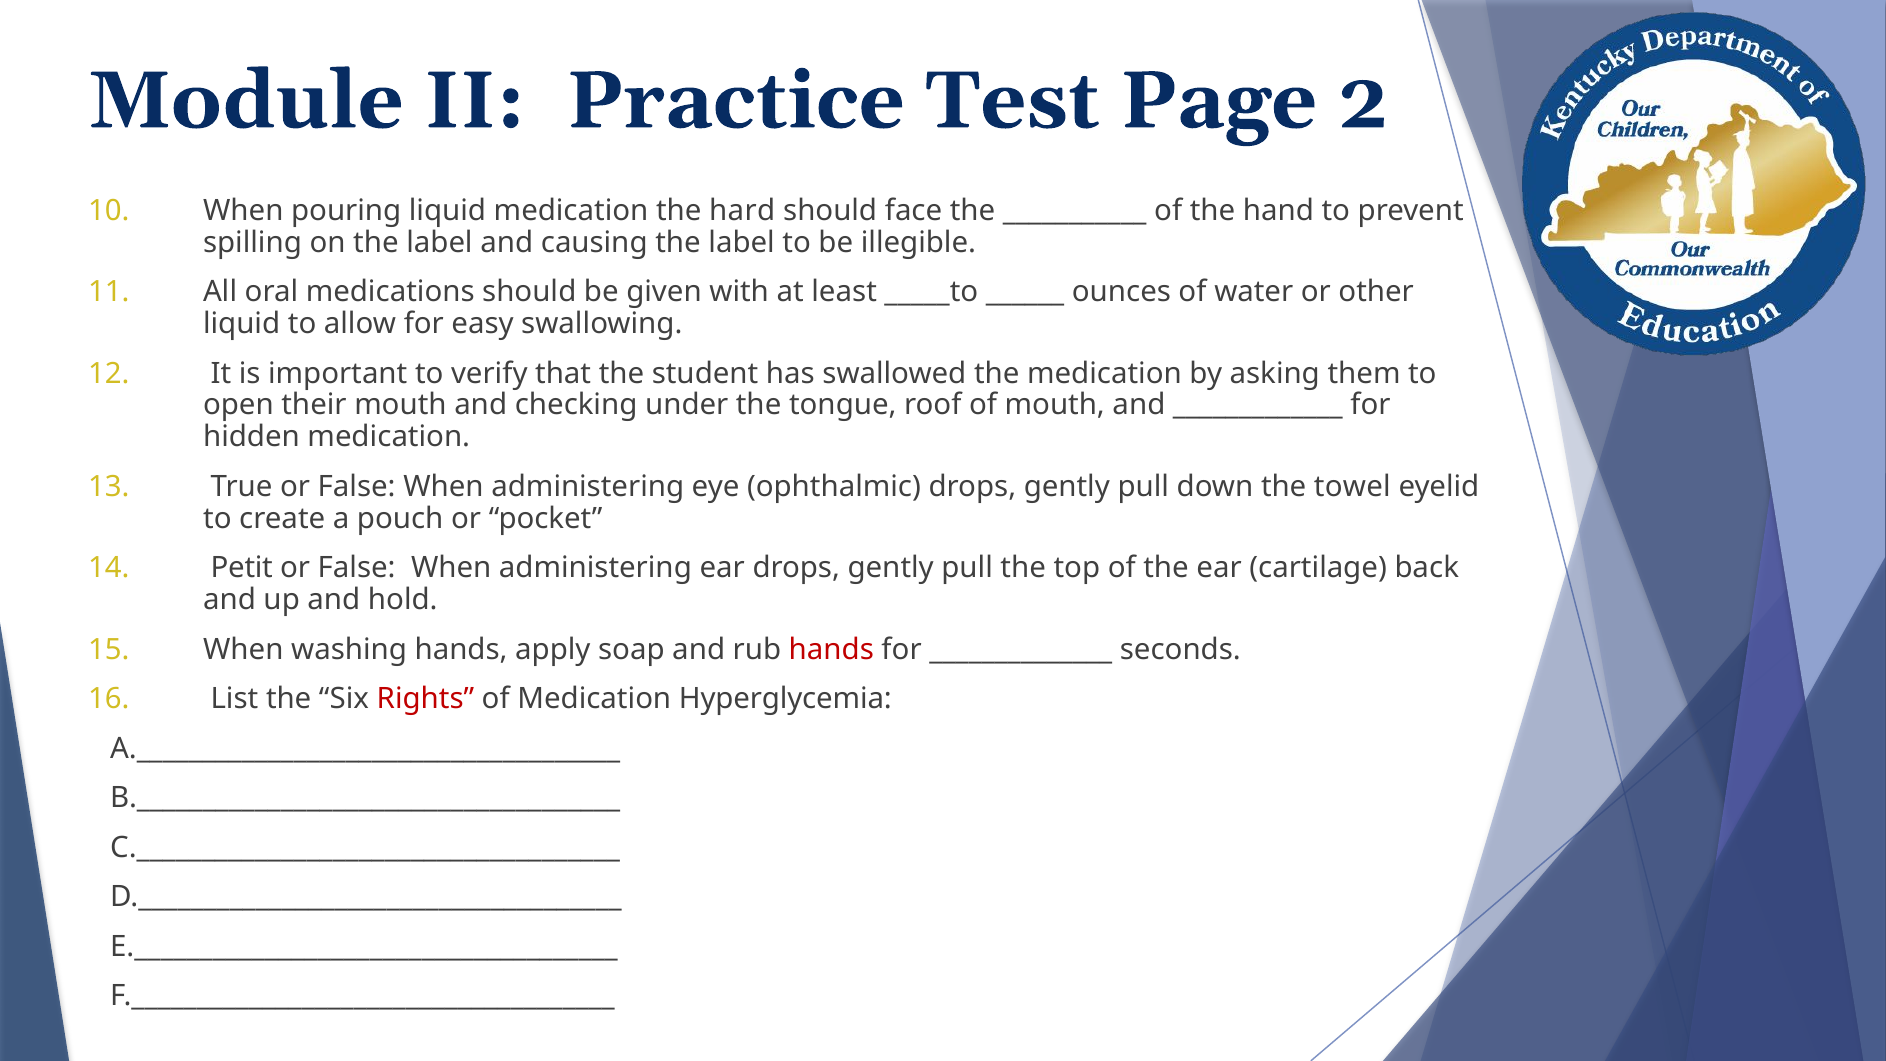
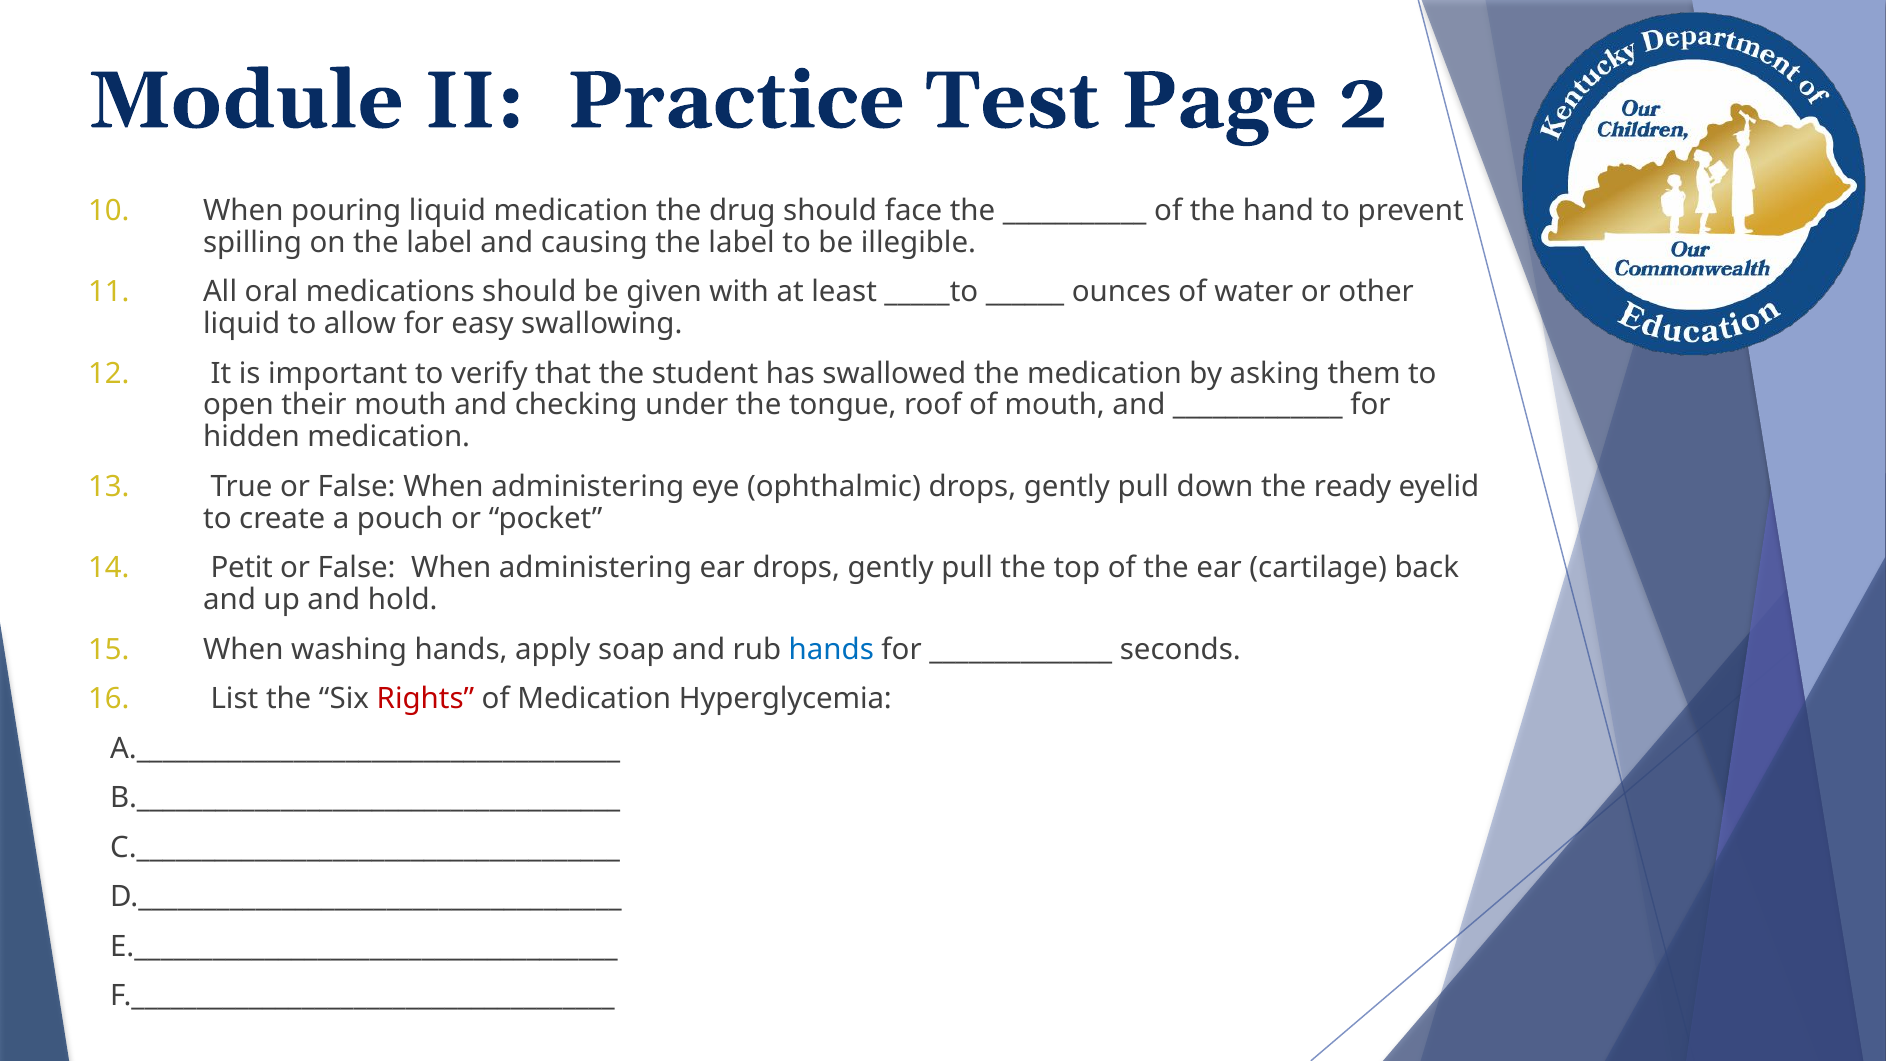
hard: hard -> drug (742, 211)
towel: towel -> ready (1353, 487)
hands colour: red -> blue (831, 649)
